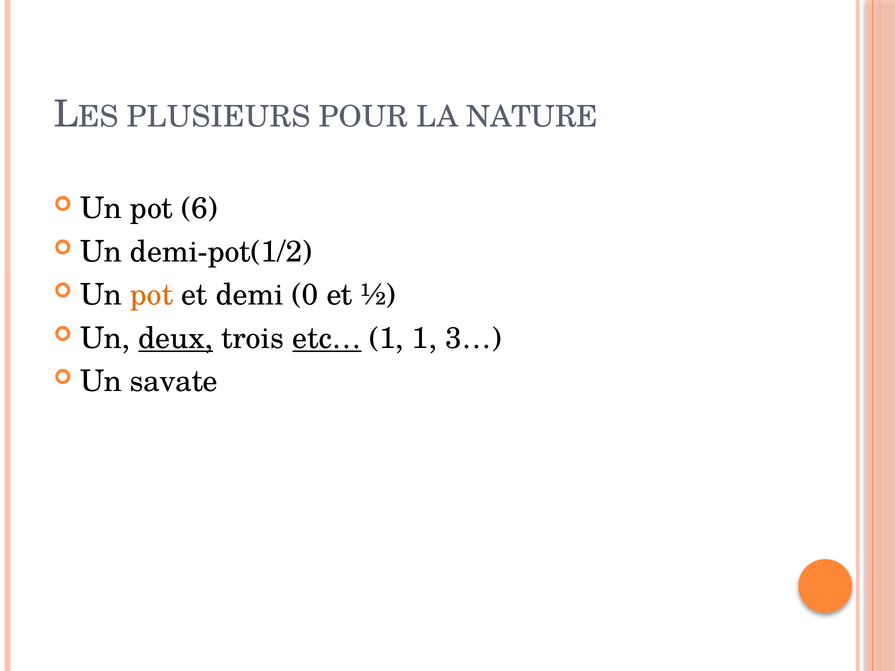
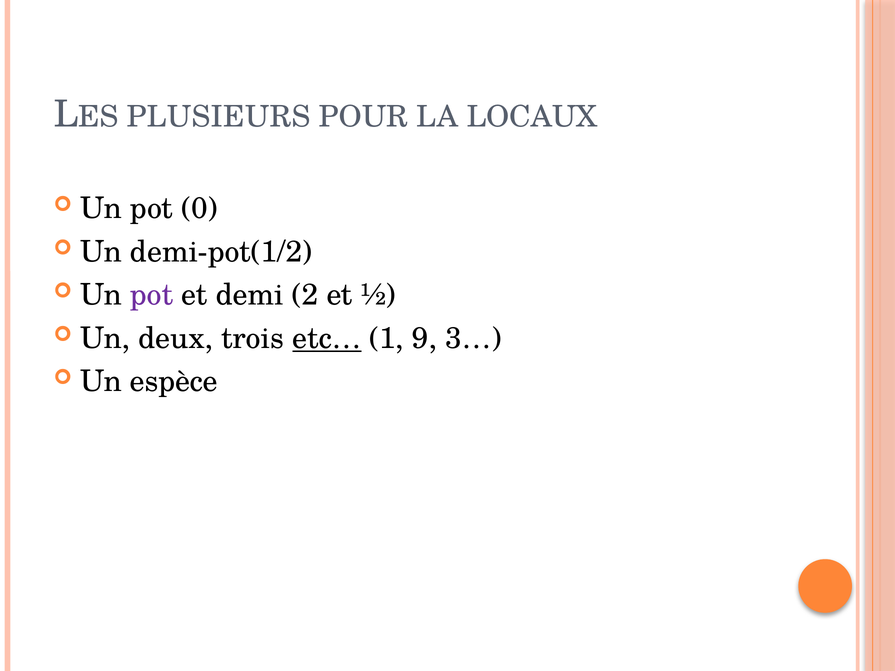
NATURE: NATURE -> LOCAUX (532, 117)
6: 6 -> 0 (200, 209)
pot colour: orange -> purple (152, 295)
0: 0 -> 2 (305, 295)
deux underline: present -> none (176, 338)
1 1: 1 -> 9 (424, 338)
savate: savate -> espèce (174, 382)
